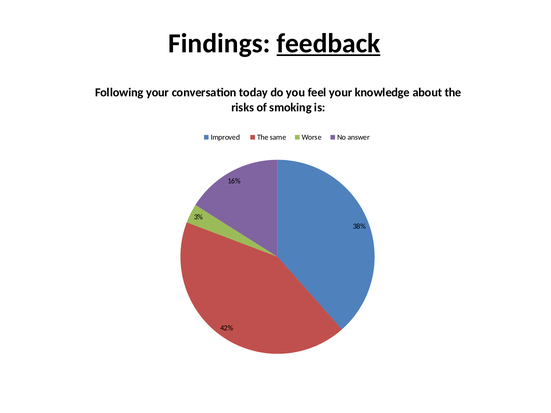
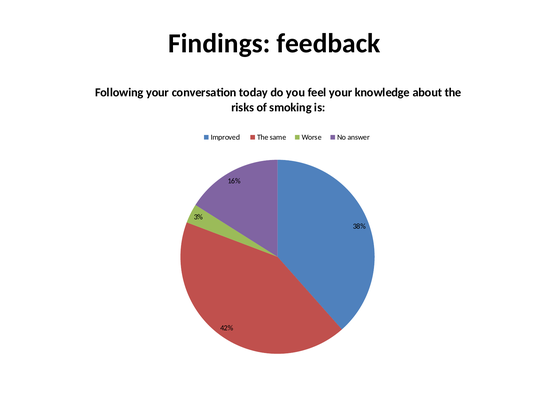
feedback underline: present -> none (328, 43)
